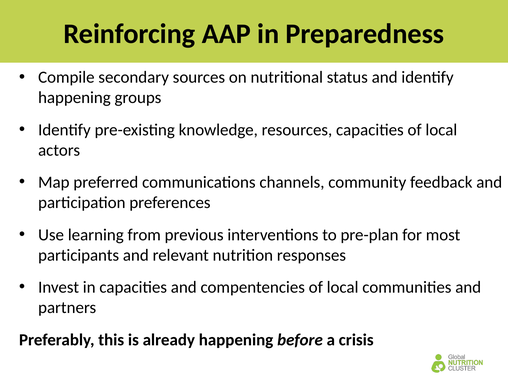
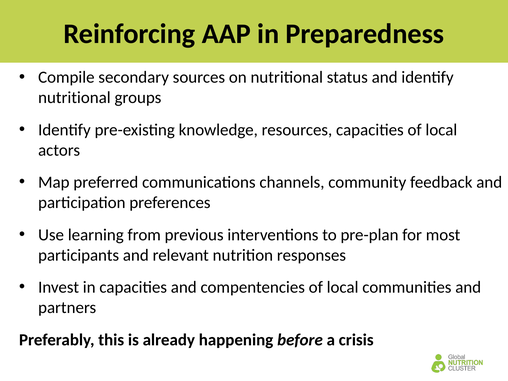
happening: happening -> nutritional (74, 98)
